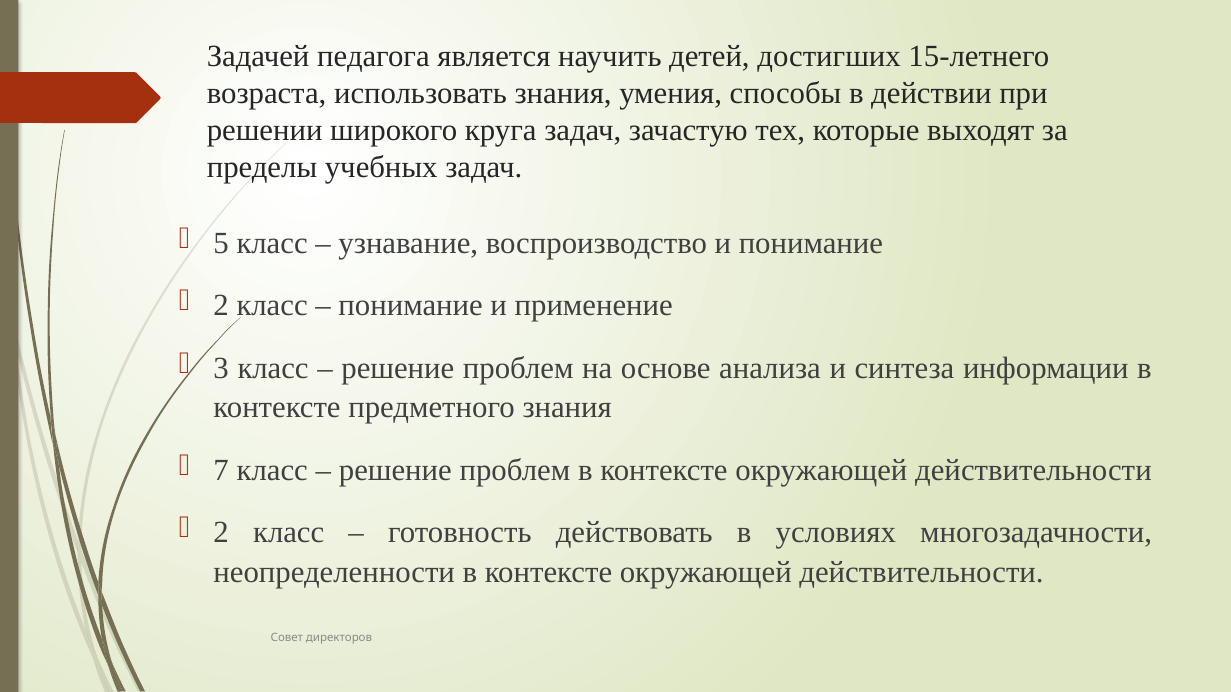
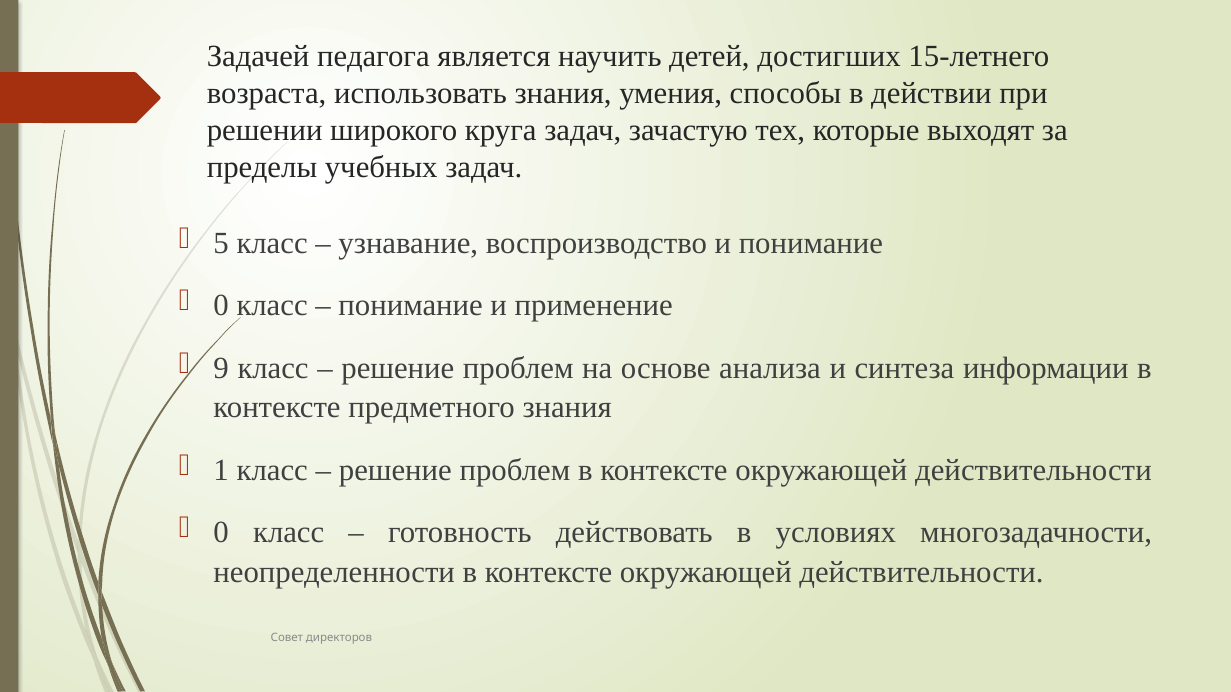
2: 2 -> 0 (221, 306)
3: 3 -> 9 (221, 368)
7: 7 -> 1 (221, 471)
2: 2 -> 0 (221, 533)
